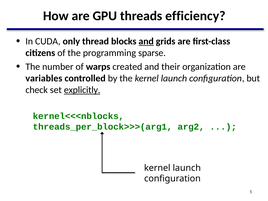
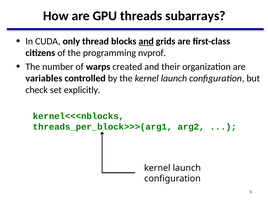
efficiency: efficiency -> subarrays (195, 16)
sparse: sparse -> nvprof (152, 53)
explicitly underline: present -> none (82, 90)
